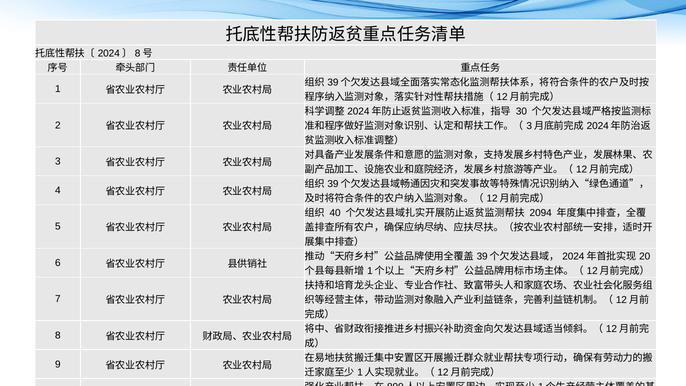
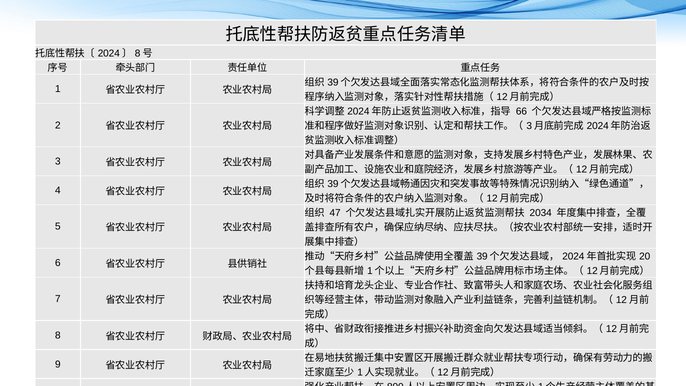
30: 30 -> 66 (521, 112)
40: 40 -> 47 (335, 213)
2094: 2094 -> 2034 (541, 213)
